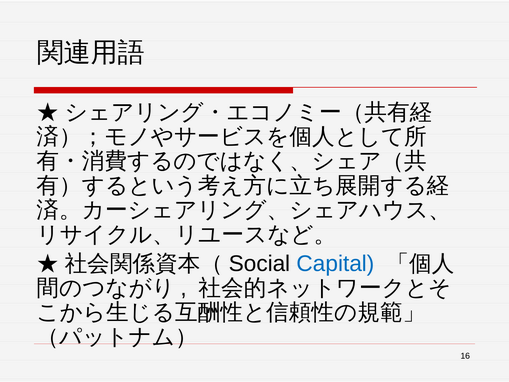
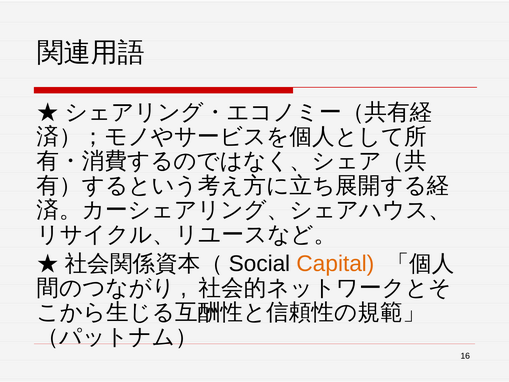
Capital colour: blue -> orange (336, 263)
